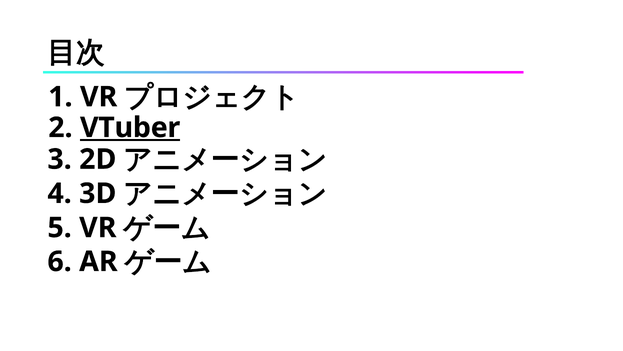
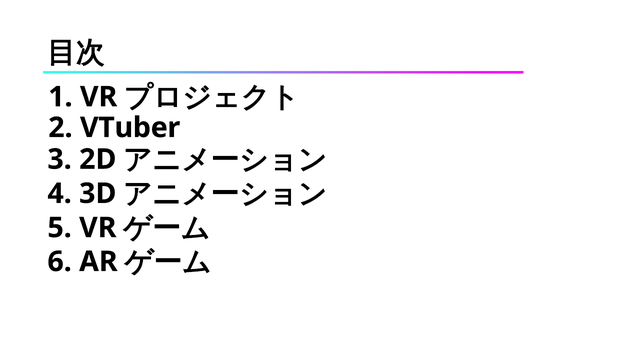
VTuber underline: present -> none (130, 127)
